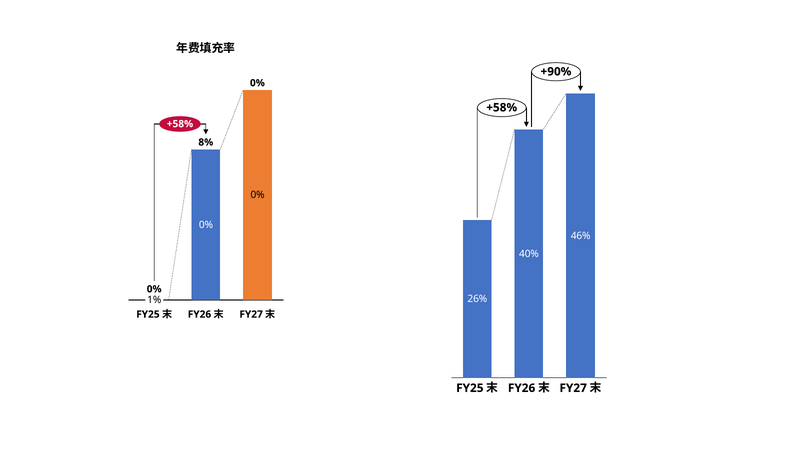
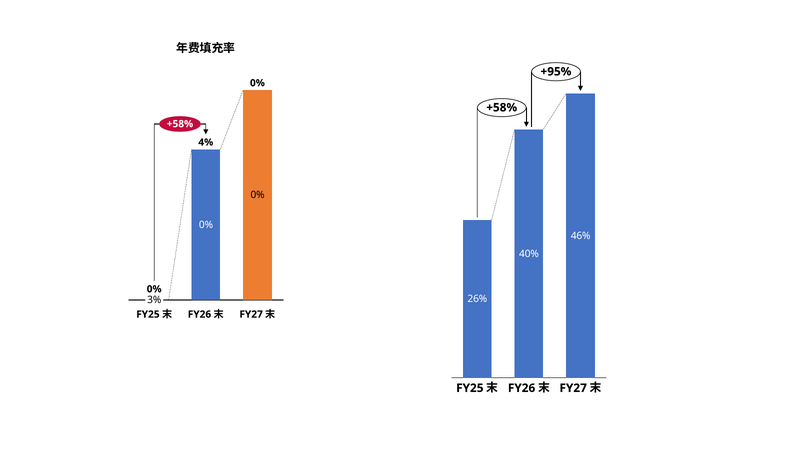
+90%: +90% -> +95% (556, 72)
8%: 8% -> 4% (206, 142)
1%: 1% -> 3% (154, 300)
